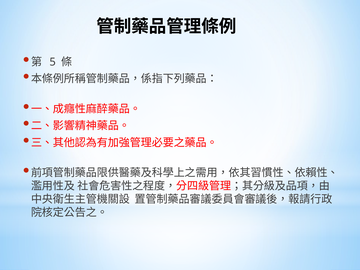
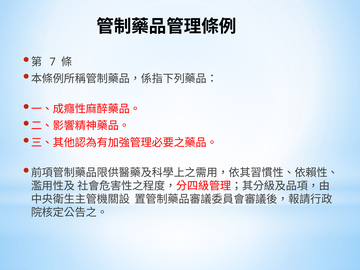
5: 5 -> 7 (53, 62)
